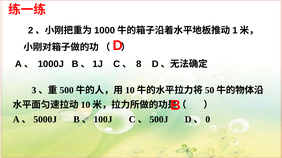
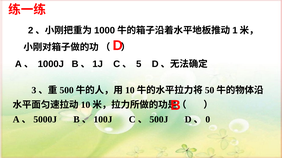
8: 8 -> 5 (139, 64)
